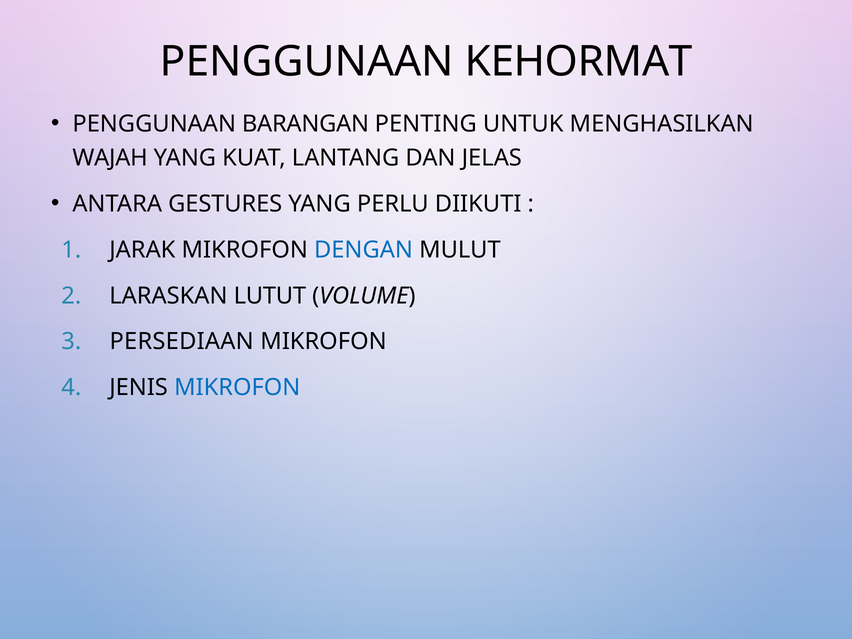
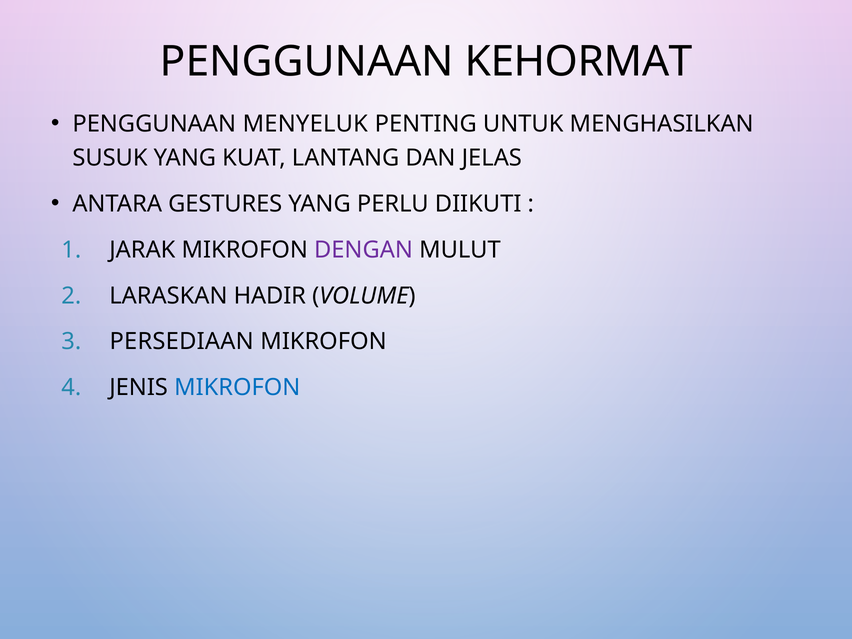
BARANGAN: BARANGAN -> MENYELUK (305, 124)
WAJAH: WAJAH -> SUSUK (110, 158)
DENGAN colour: blue -> purple (363, 250)
LUTUT: LUTUT -> HADIR (270, 296)
